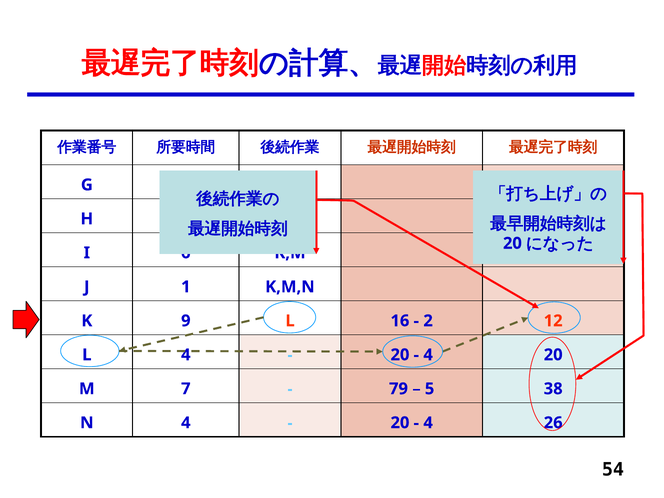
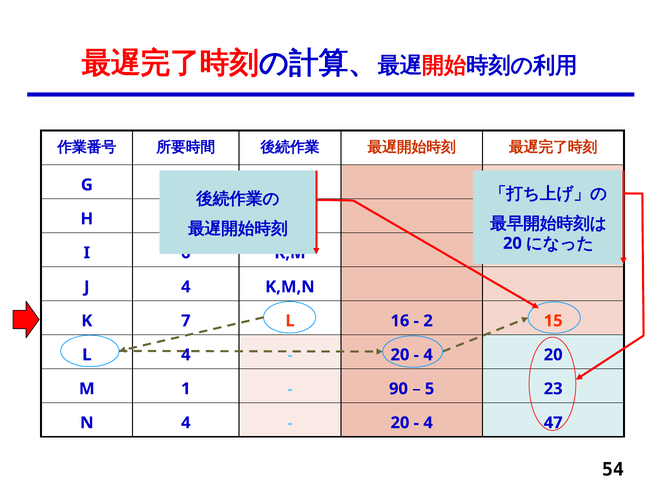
J 1: 1 -> 4 (186, 287)
9: 9 -> 7 (186, 321)
12: 12 -> 15 (553, 321)
7: 7 -> 1 (186, 389)
79: 79 -> 90 (398, 389)
38: 38 -> 23 (553, 389)
26: 26 -> 47 (553, 423)
